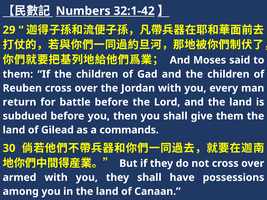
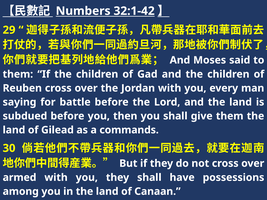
return: return -> saying (20, 102)
